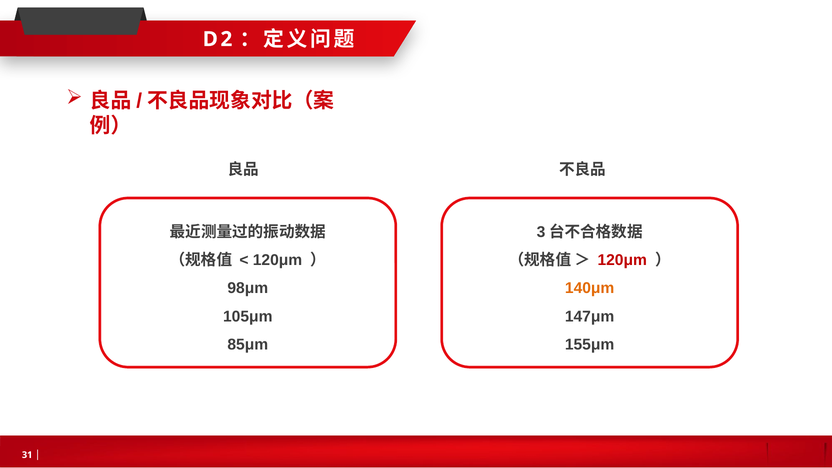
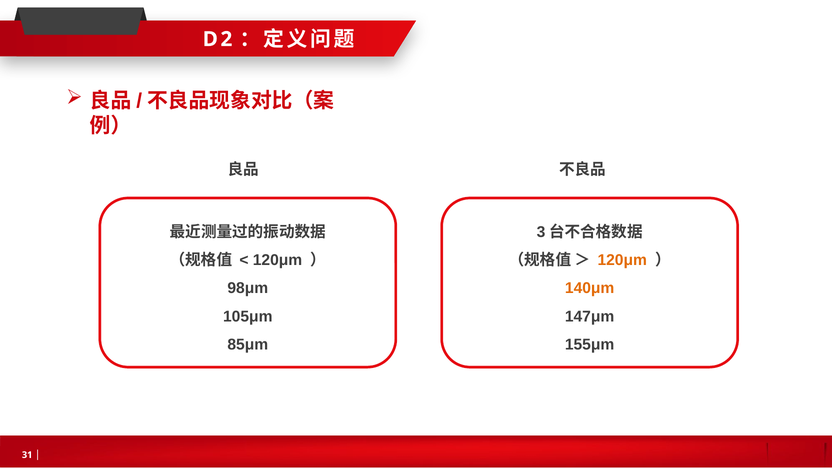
120μm colour: red -> orange (622, 260)
